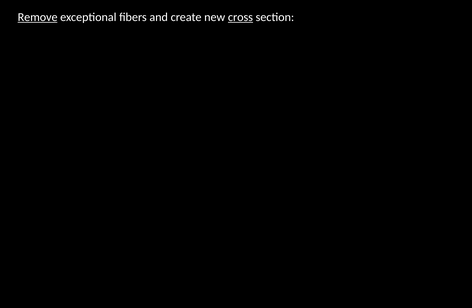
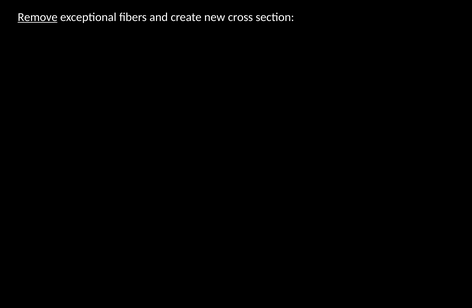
cross underline: present -> none (240, 17)
